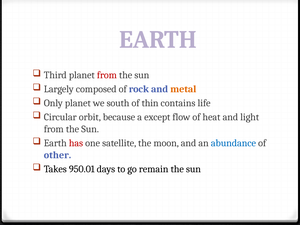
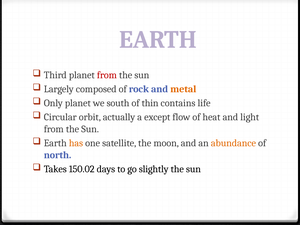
because: because -> actually (119, 117)
has colour: red -> orange (76, 143)
abundance colour: blue -> orange (233, 143)
other: other -> north (58, 155)
950.01: 950.01 -> 150.02 (82, 169)
remain: remain -> slightly (154, 169)
